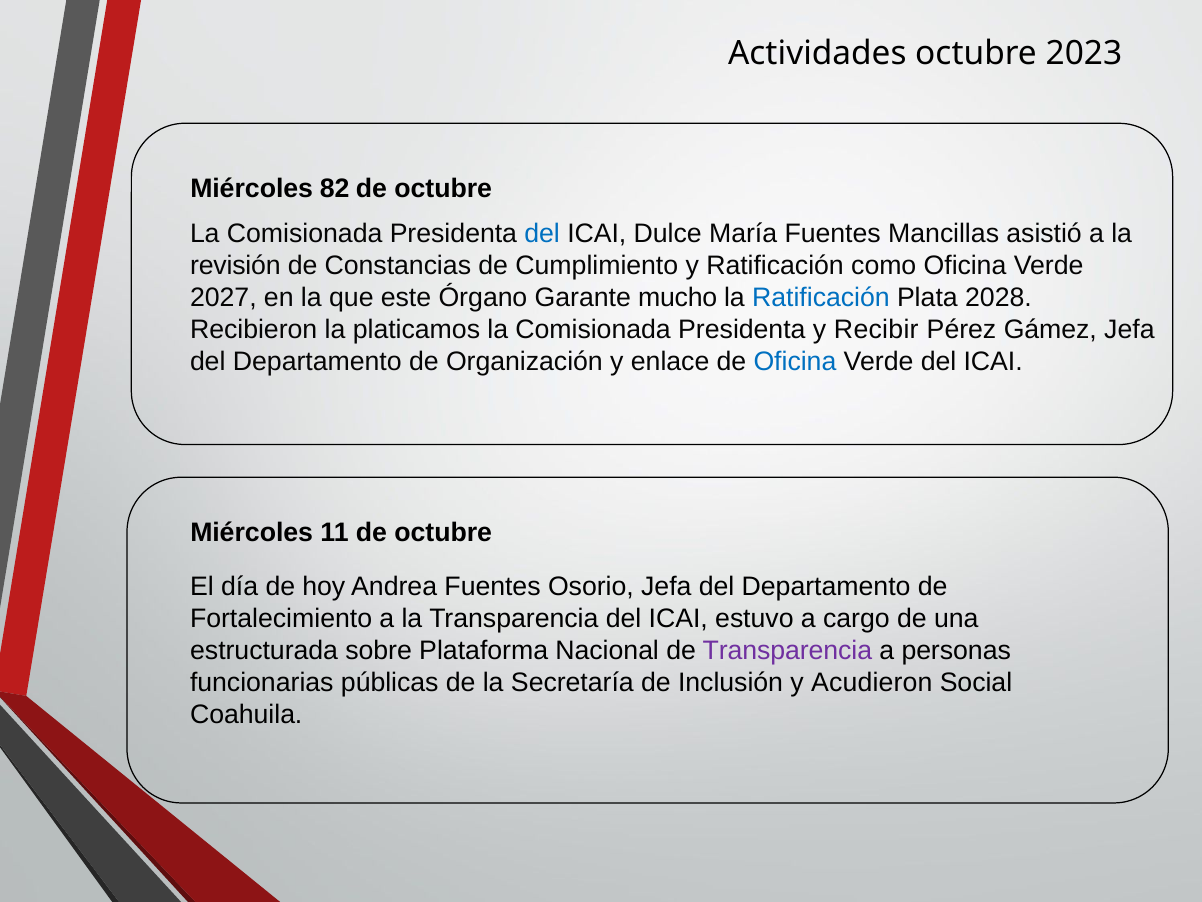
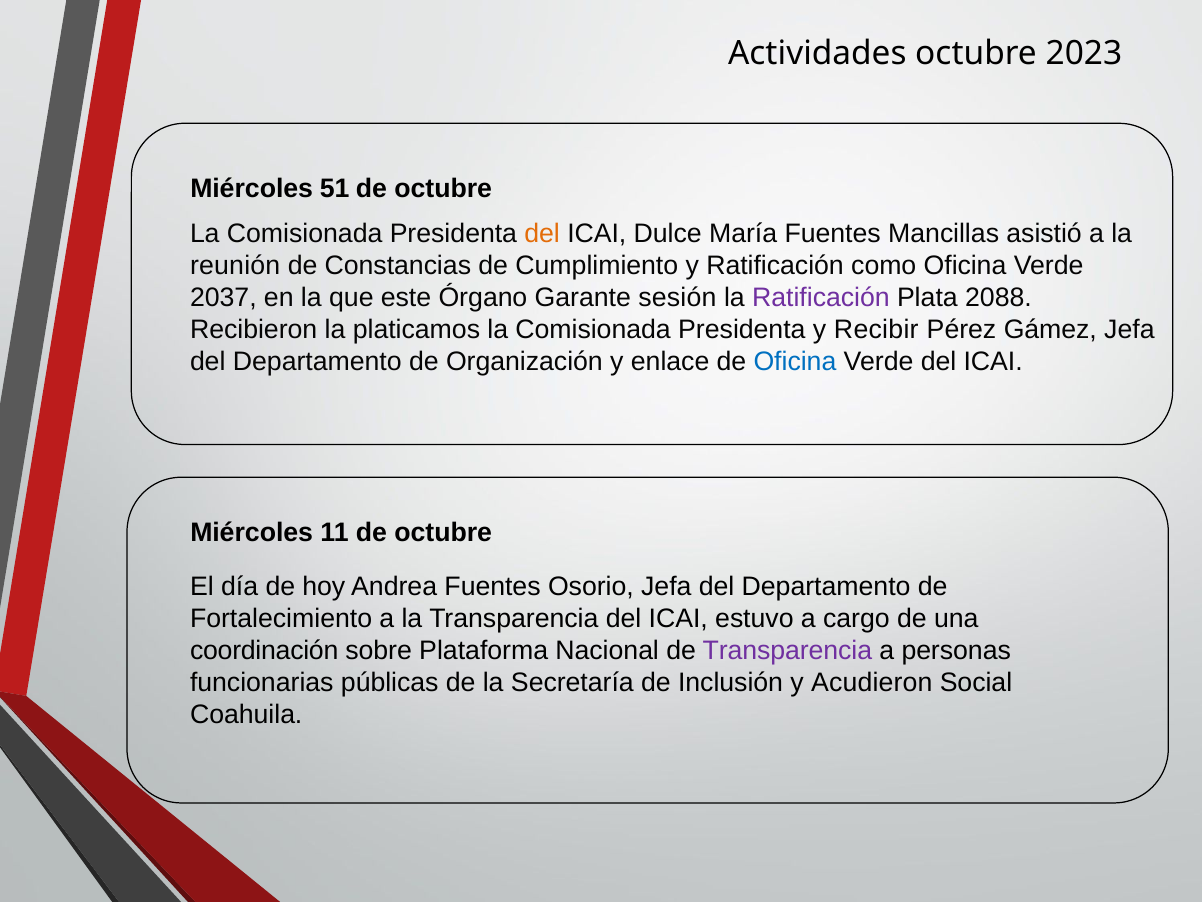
82: 82 -> 51 (335, 189)
del colour: blue -> orange (542, 233)
revisión: revisión -> reunión (235, 265)
2027: 2027 -> 2037 (223, 297)
mucho: mucho -> sesión (677, 297)
Ratificación colour: blue -> purple (821, 297)
2028: 2028 -> 2088 (998, 297)
estructurada: estructurada -> coordinación (264, 650)
